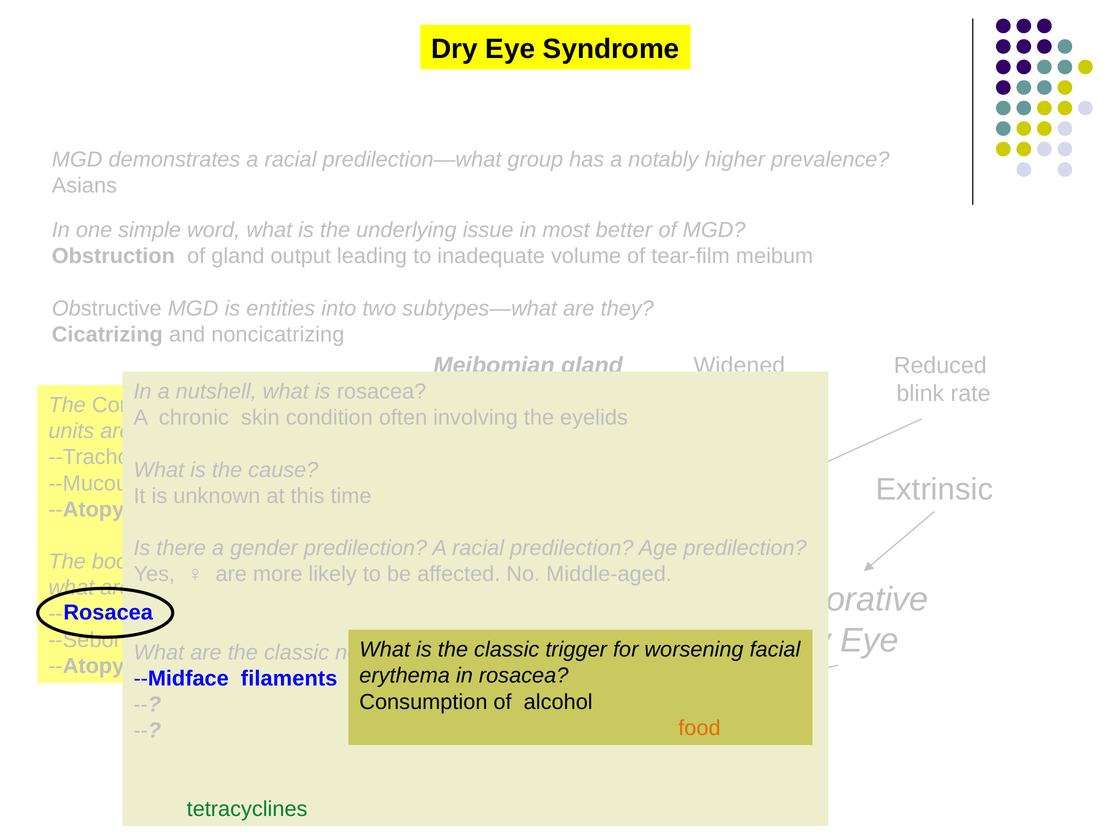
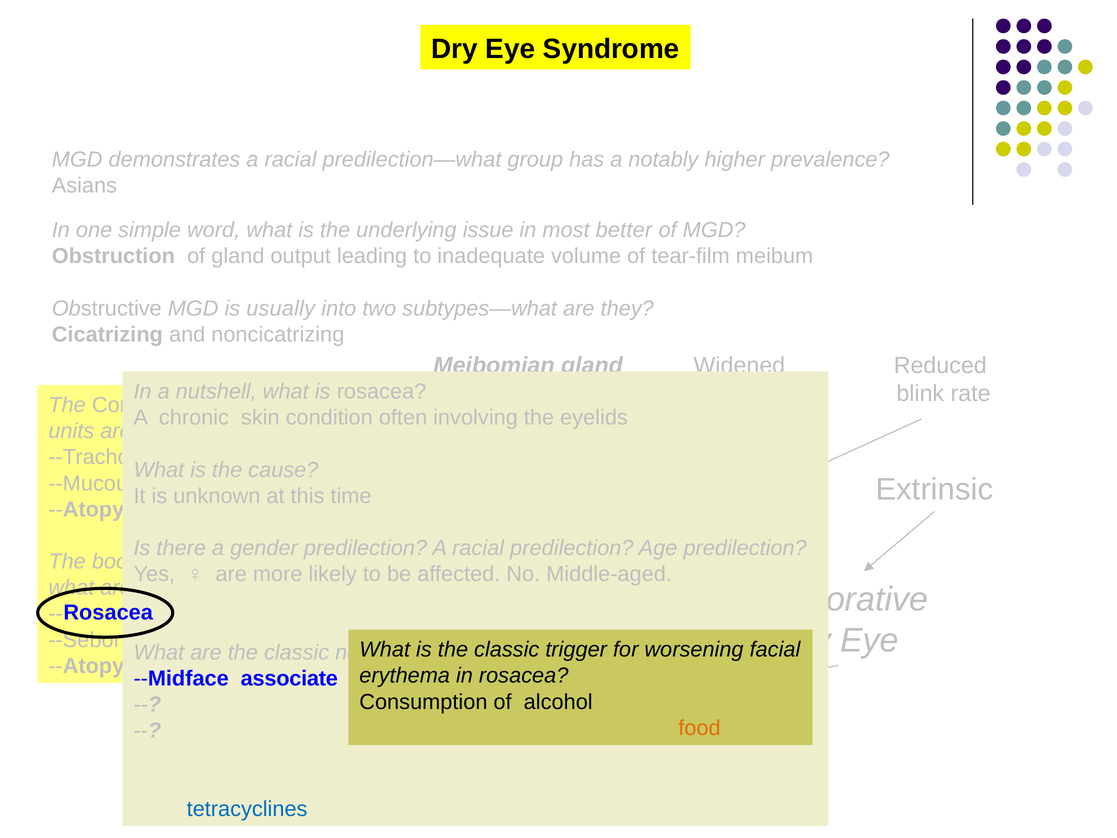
entities: entities -> usually (281, 308)
filaments: filaments -> associate (289, 678)
tetracyclines colour: green -> blue (247, 809)
